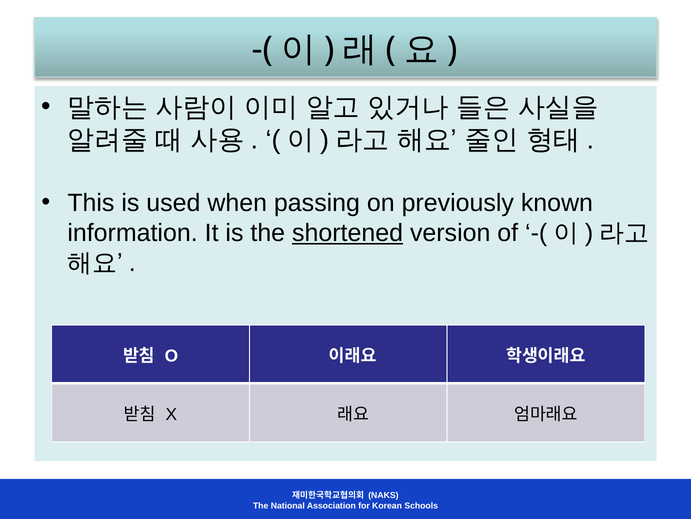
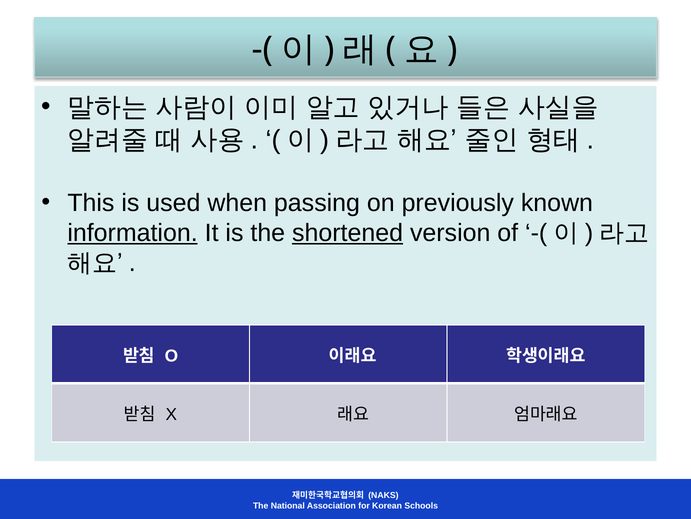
information underline: none -> present (133, 233)
